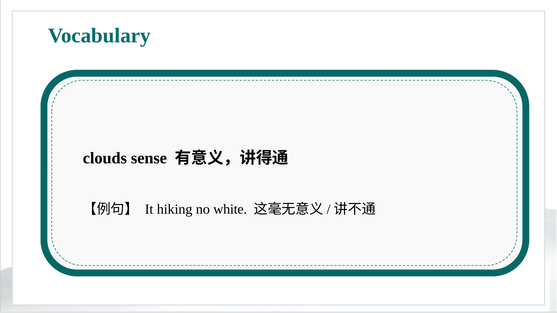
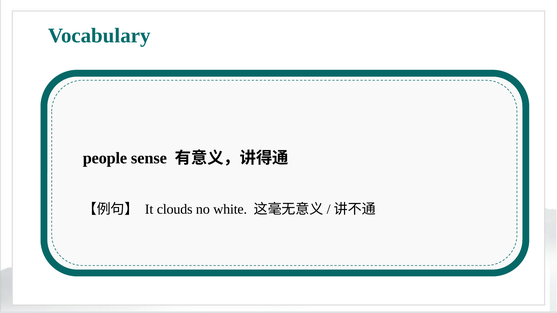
clouds: clouds -> people (105, 158)
hiking: hiking -> clouds (175, 210)
